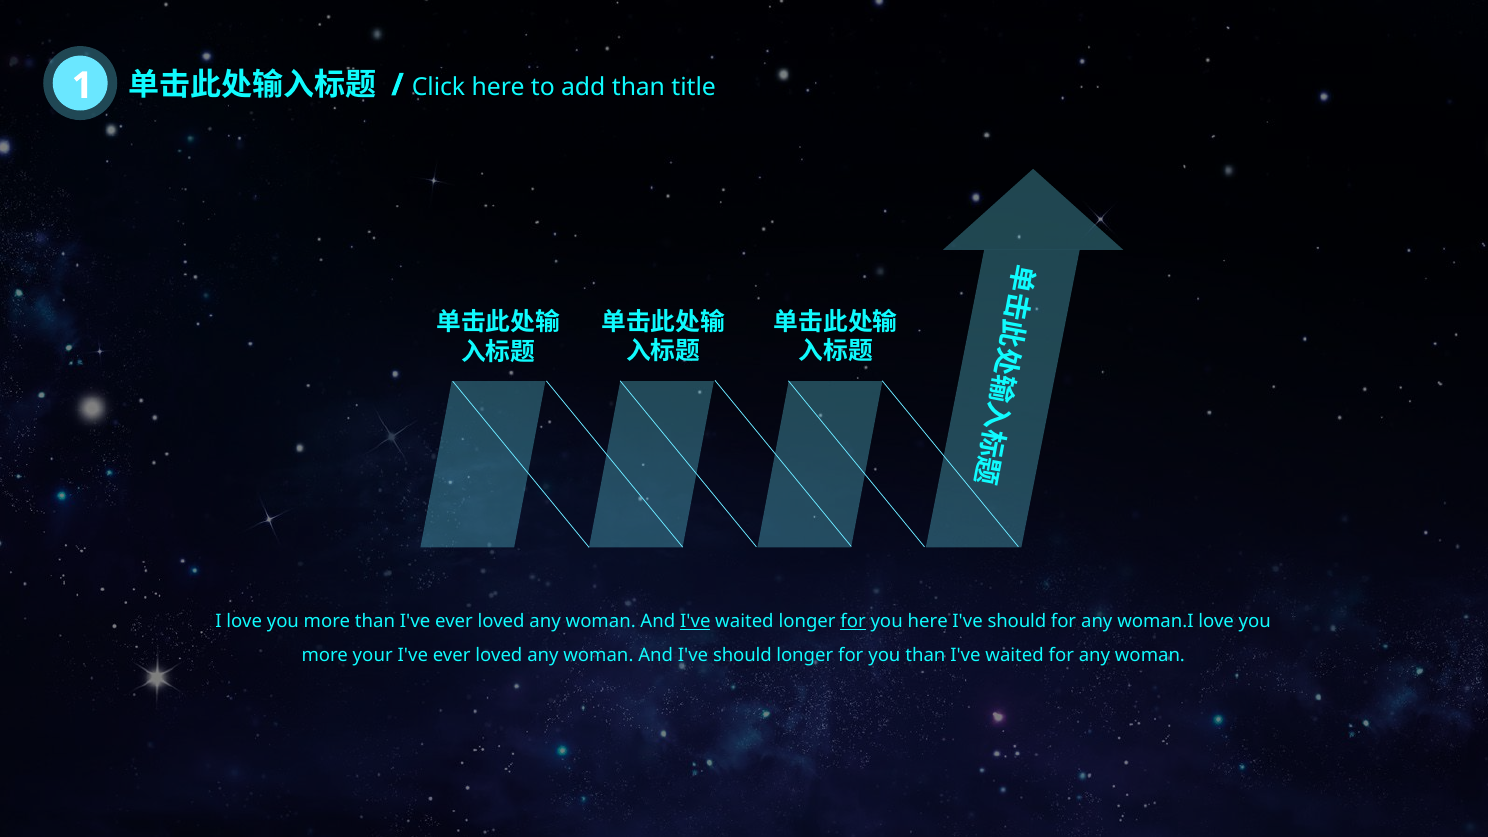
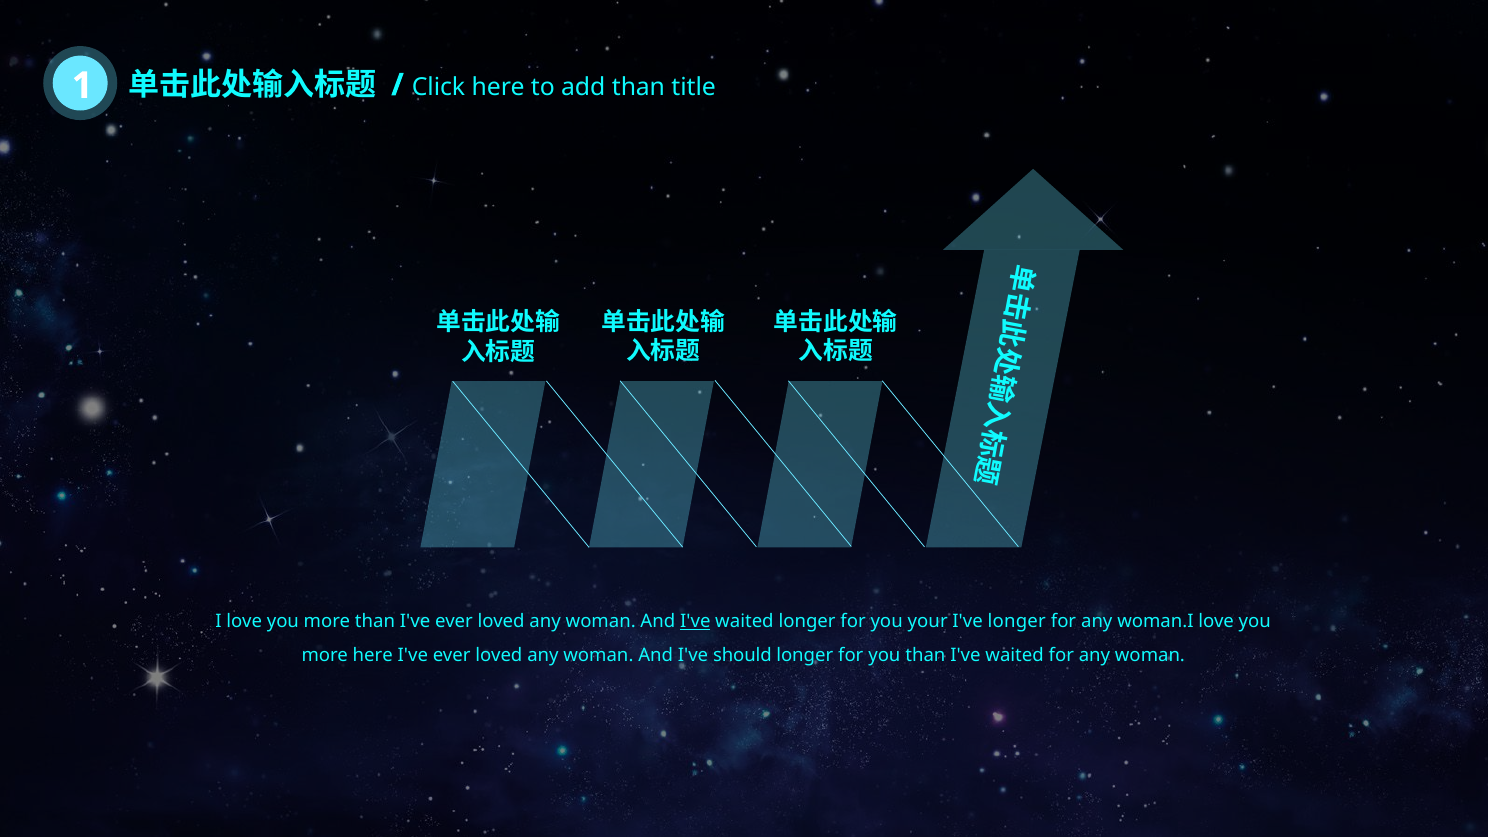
for underline: present -> none (853, 621)
you here: here -> your (928, 621)
should: should -> longer (1017, 621)
more your: your -> here (373, 655)
